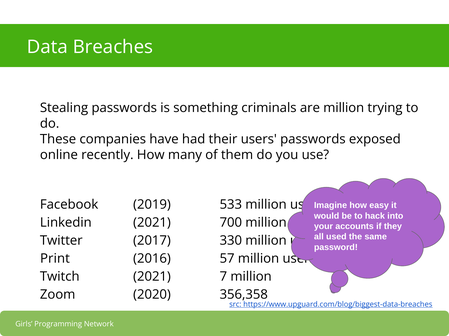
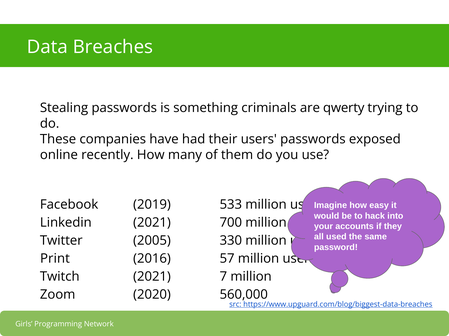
are million: million -> qwerty (344, 108)
2017: 2017 -> 2005 (152, 241)
356,358: 356,358 -> 560,000 (244, 295)
